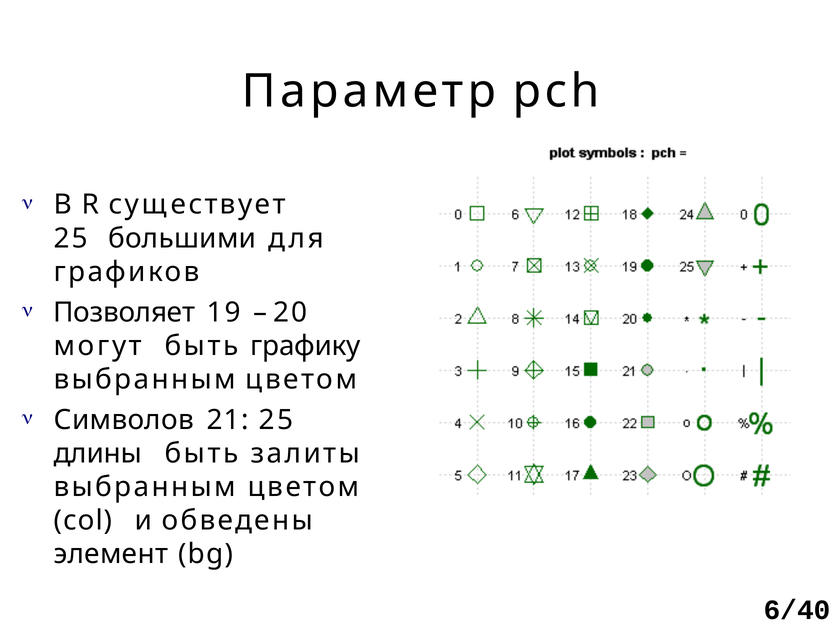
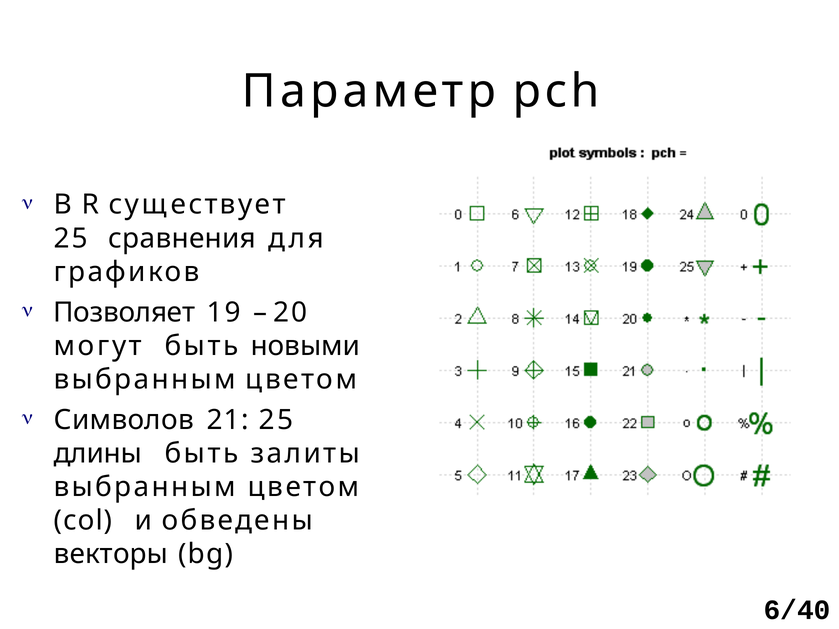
большими: большими -> сравнения (182, 238)
графику: графику -> новыми (305, 346)
элемент: элемент -> векторы (111, 554)
